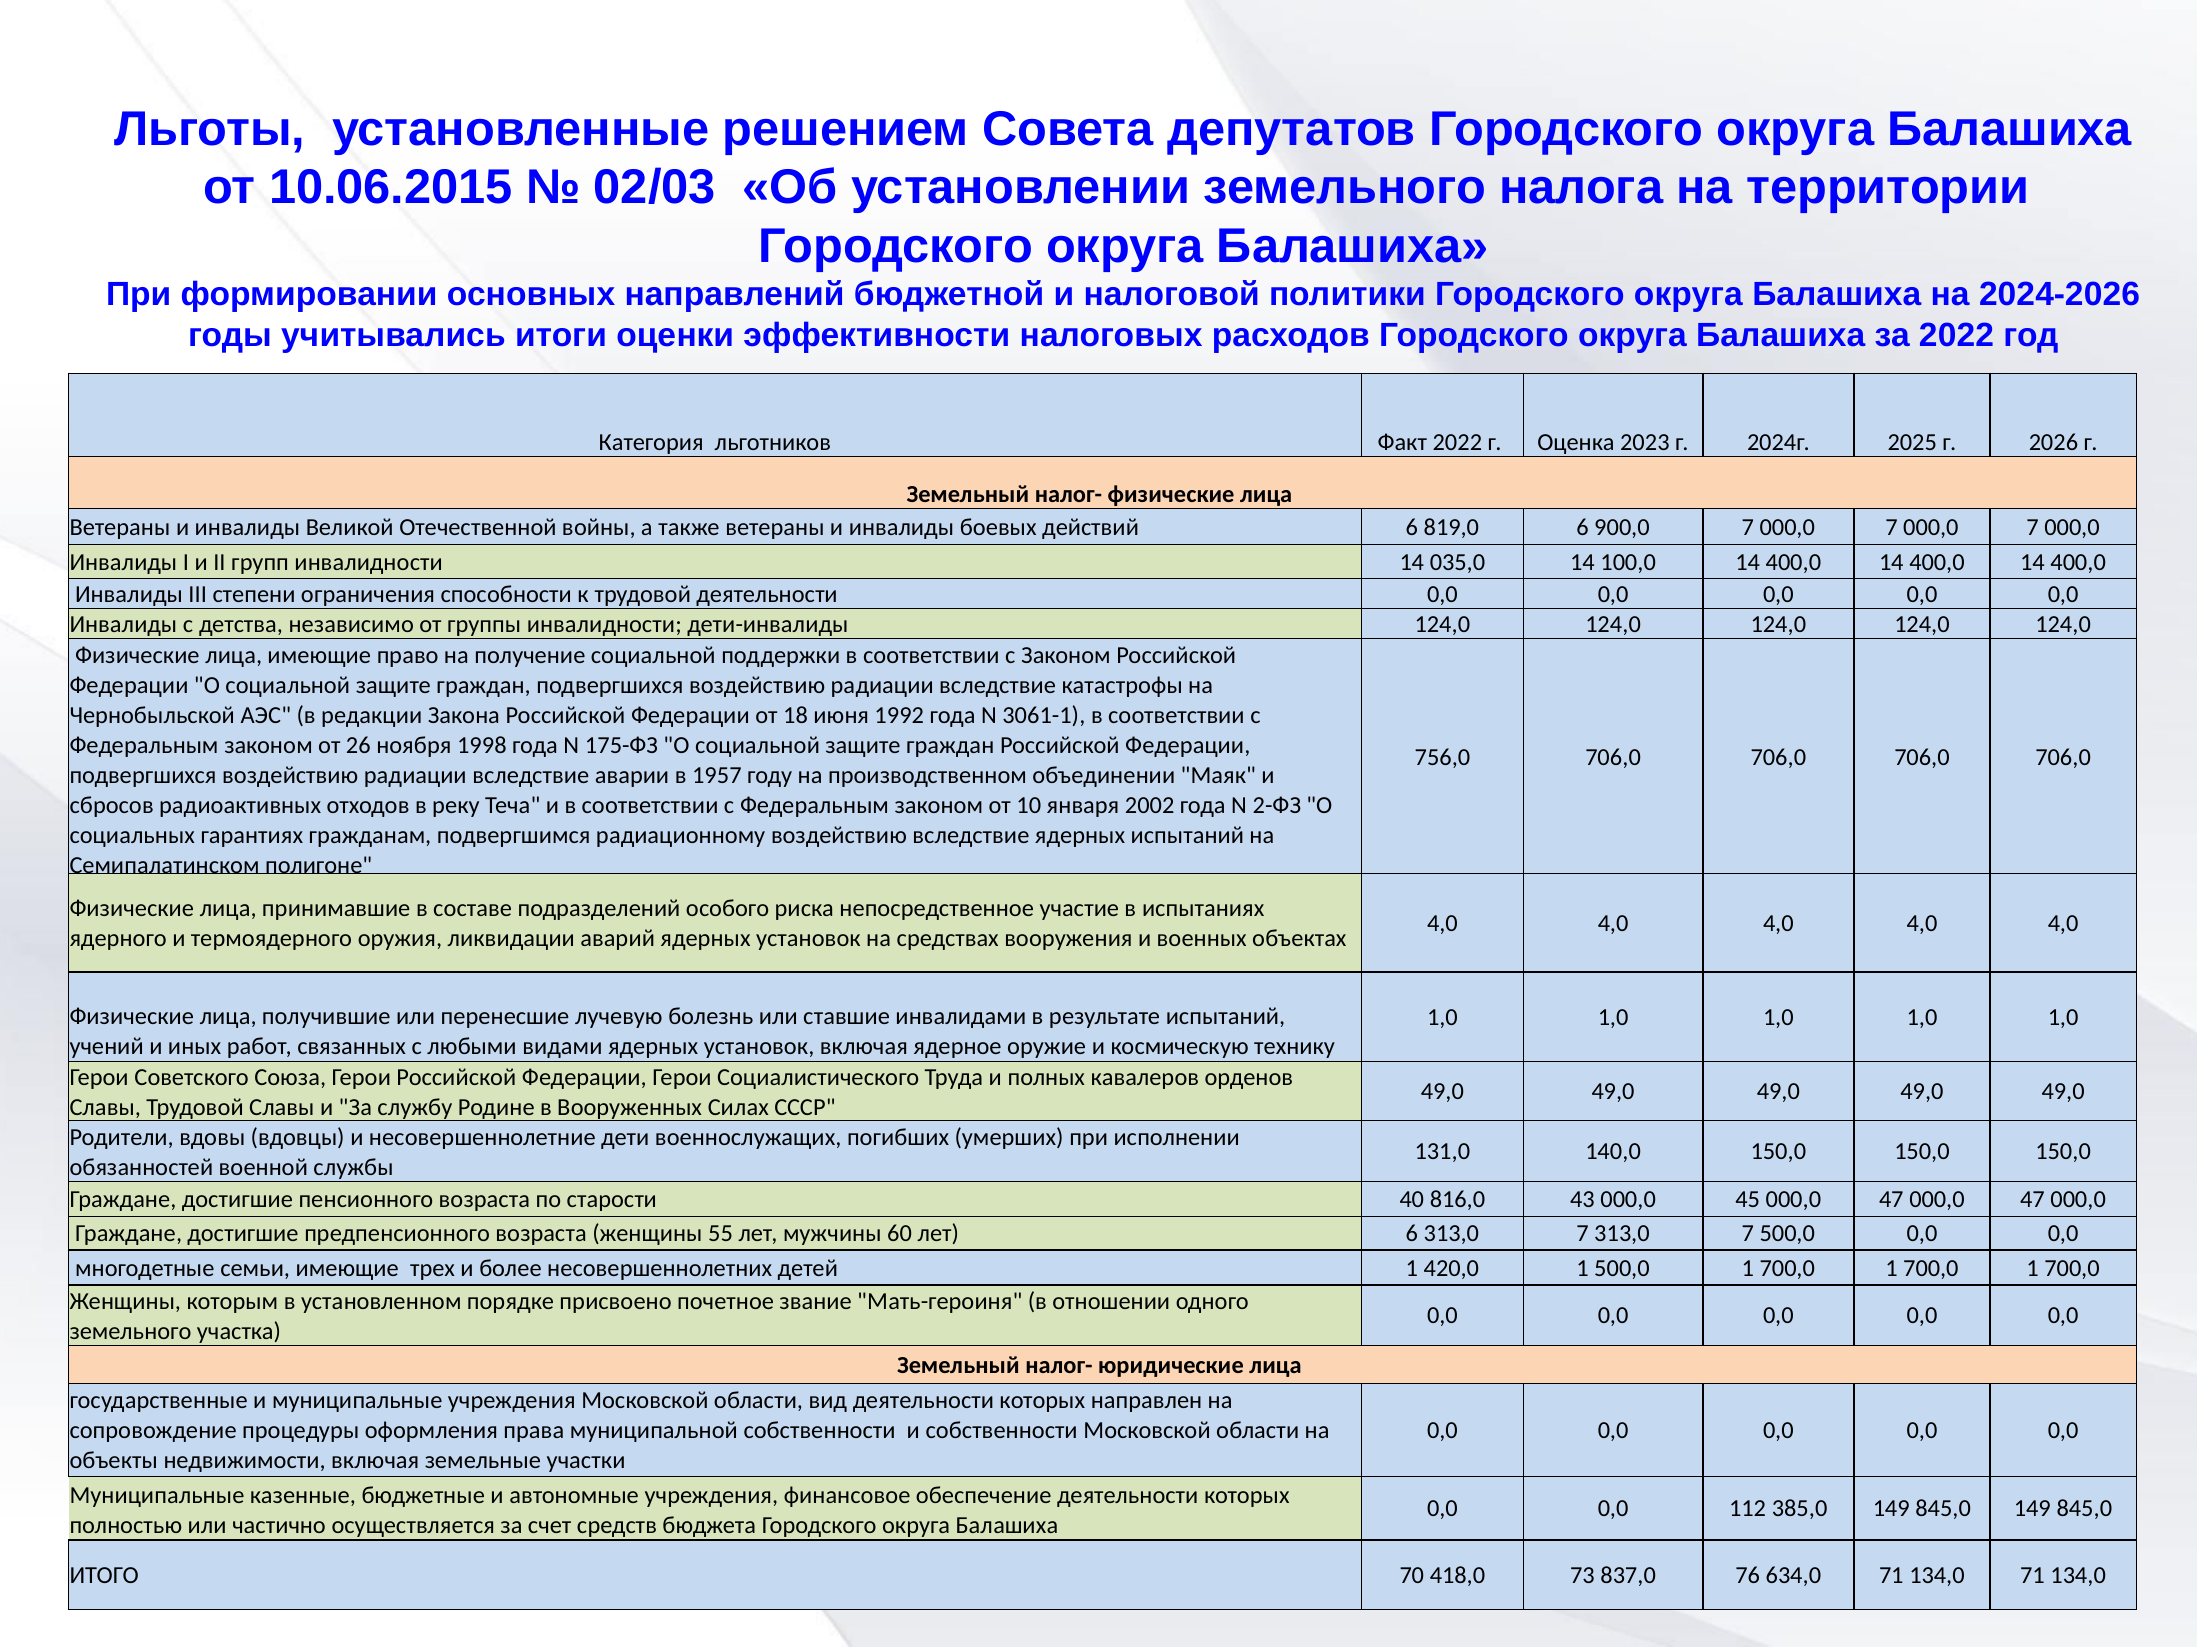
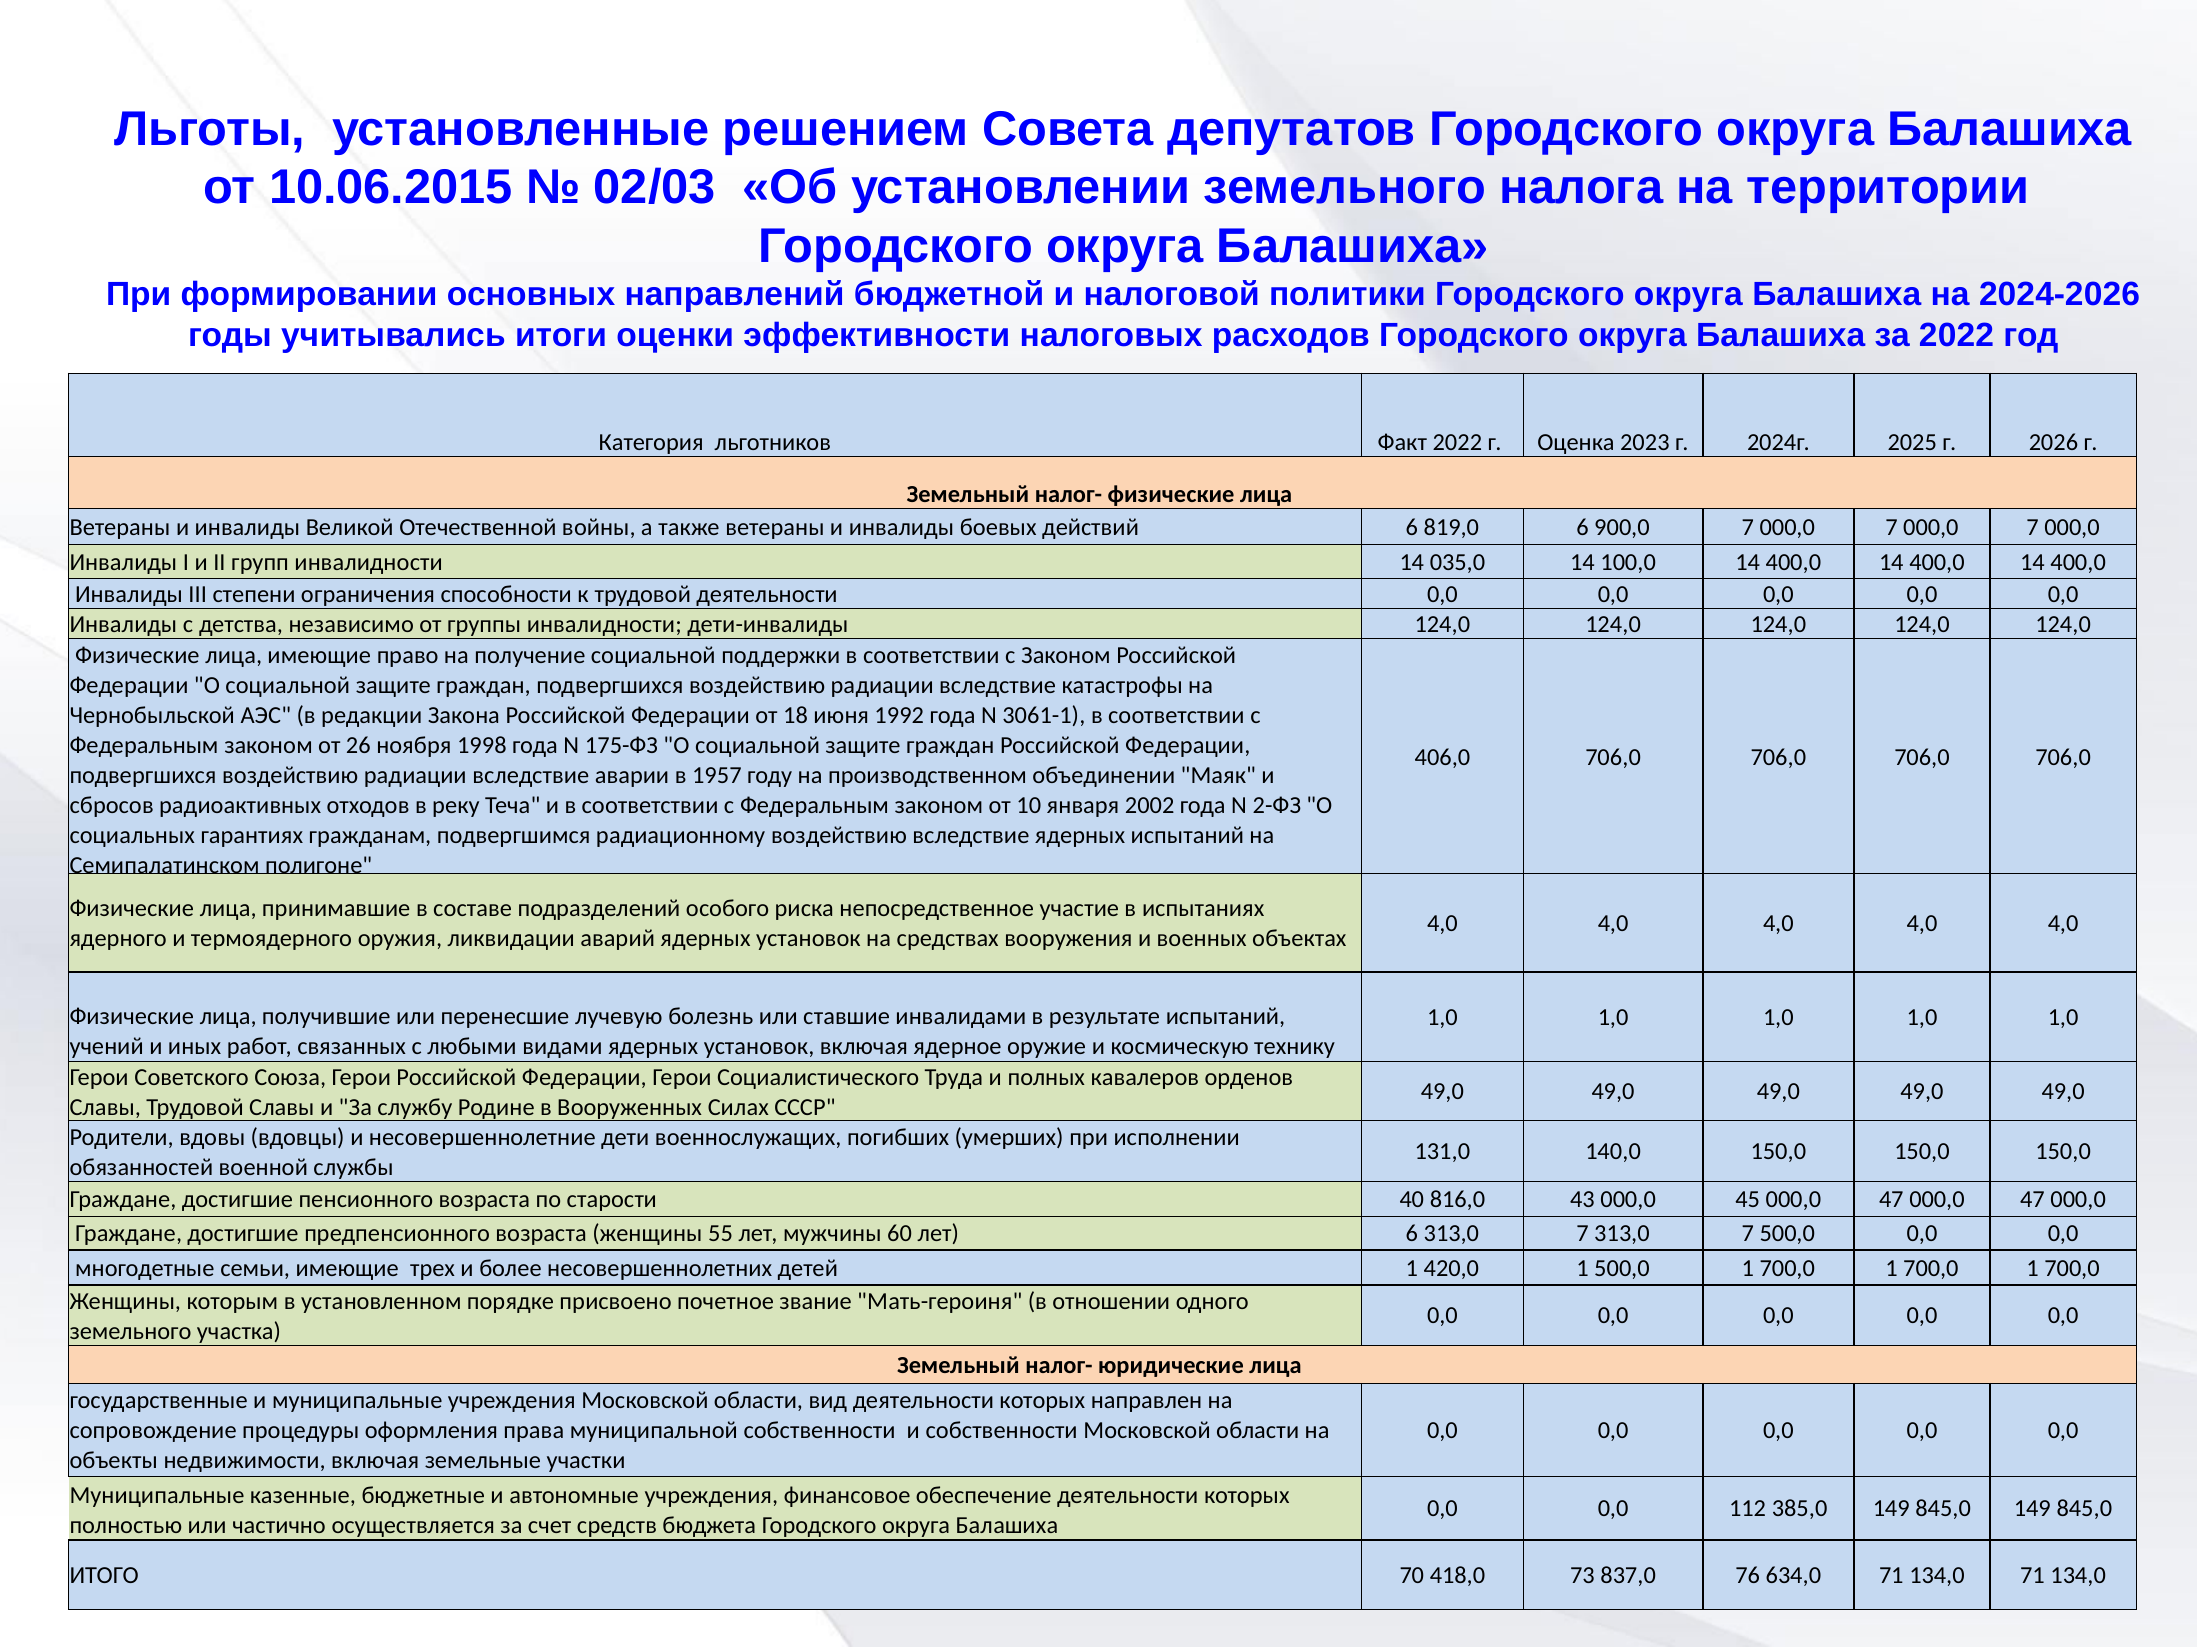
756,0: 756,0 -> 406,0 (1442, 757)
